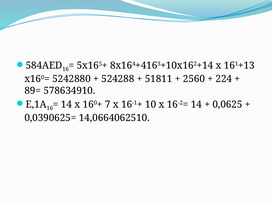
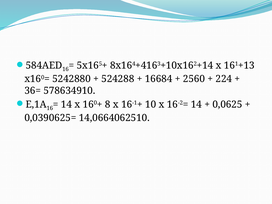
51811: 51811 -> 16684 (159, 79)
89=: 89= -> 36= (33, 91)
7: 7 -> 8 (108, 104)
